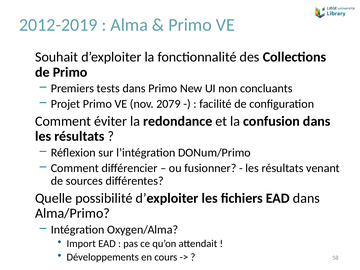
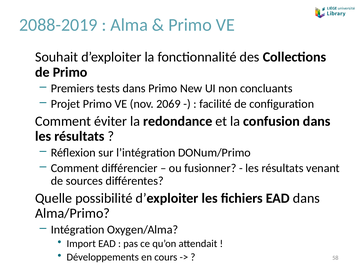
2012-2019: 2012-2019 -> 2088-2019 (58, 25)
2079: 2079 -> 2069 (168, 104)
